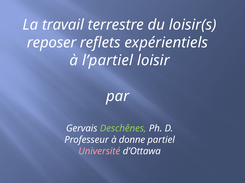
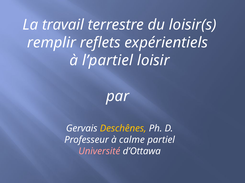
reposer: reposer -> remplir (52, 43)
Deschênes colour: light green -> yellow (123, 129)
donne: donne -> calme (132, 140)
